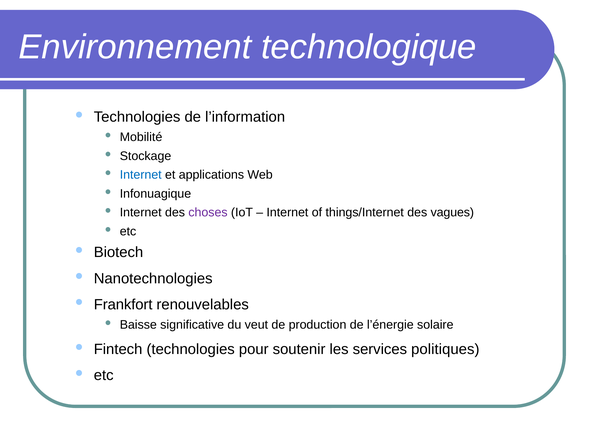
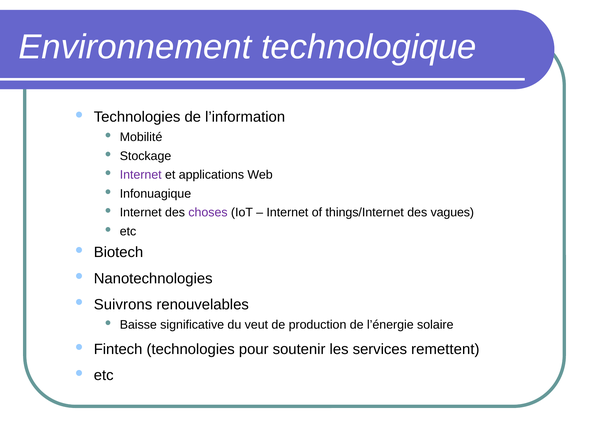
Internet colour: blue -> purple (141, 175)
Frankfort: Frankfort -> Suivrons (123, 304)
politiques: politiques -> remettent (445, 349)
